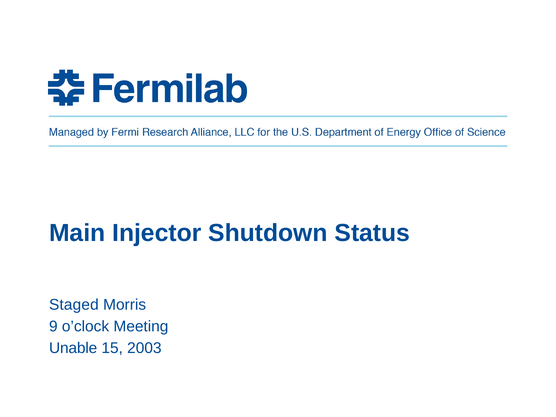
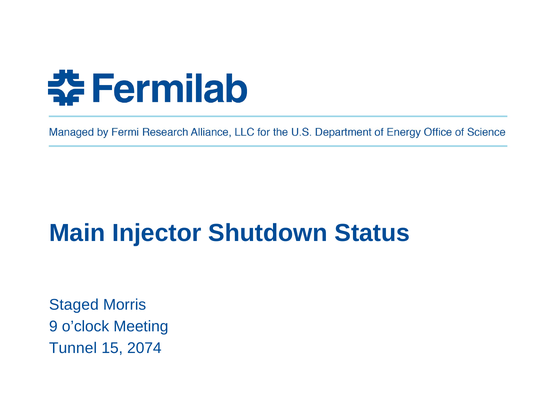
Unable: Unable -> Tunnel (73, 348)
2003: 2003 -> 2074 (144, 348)
